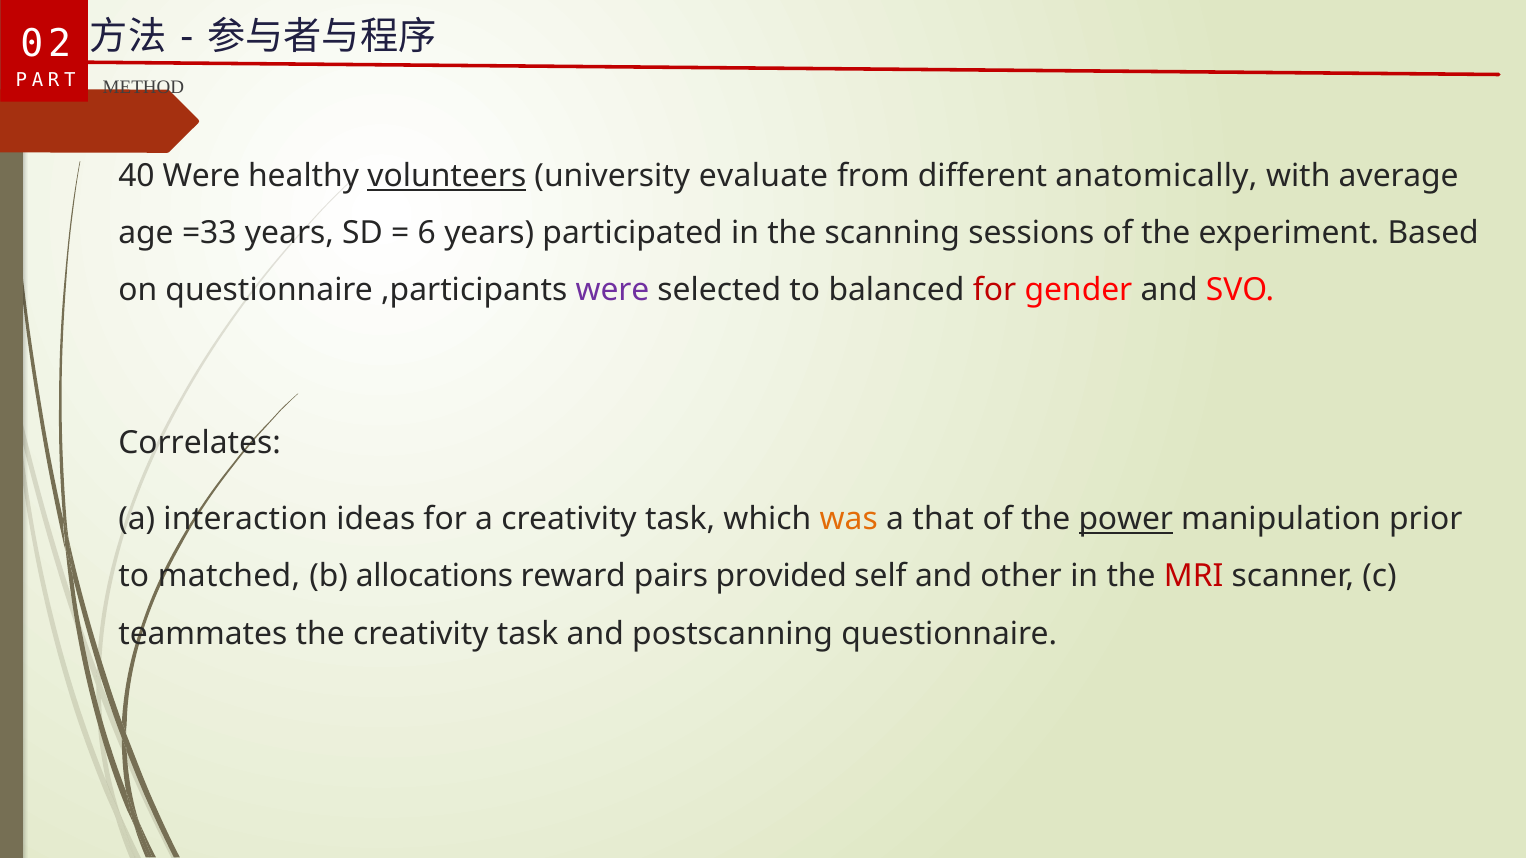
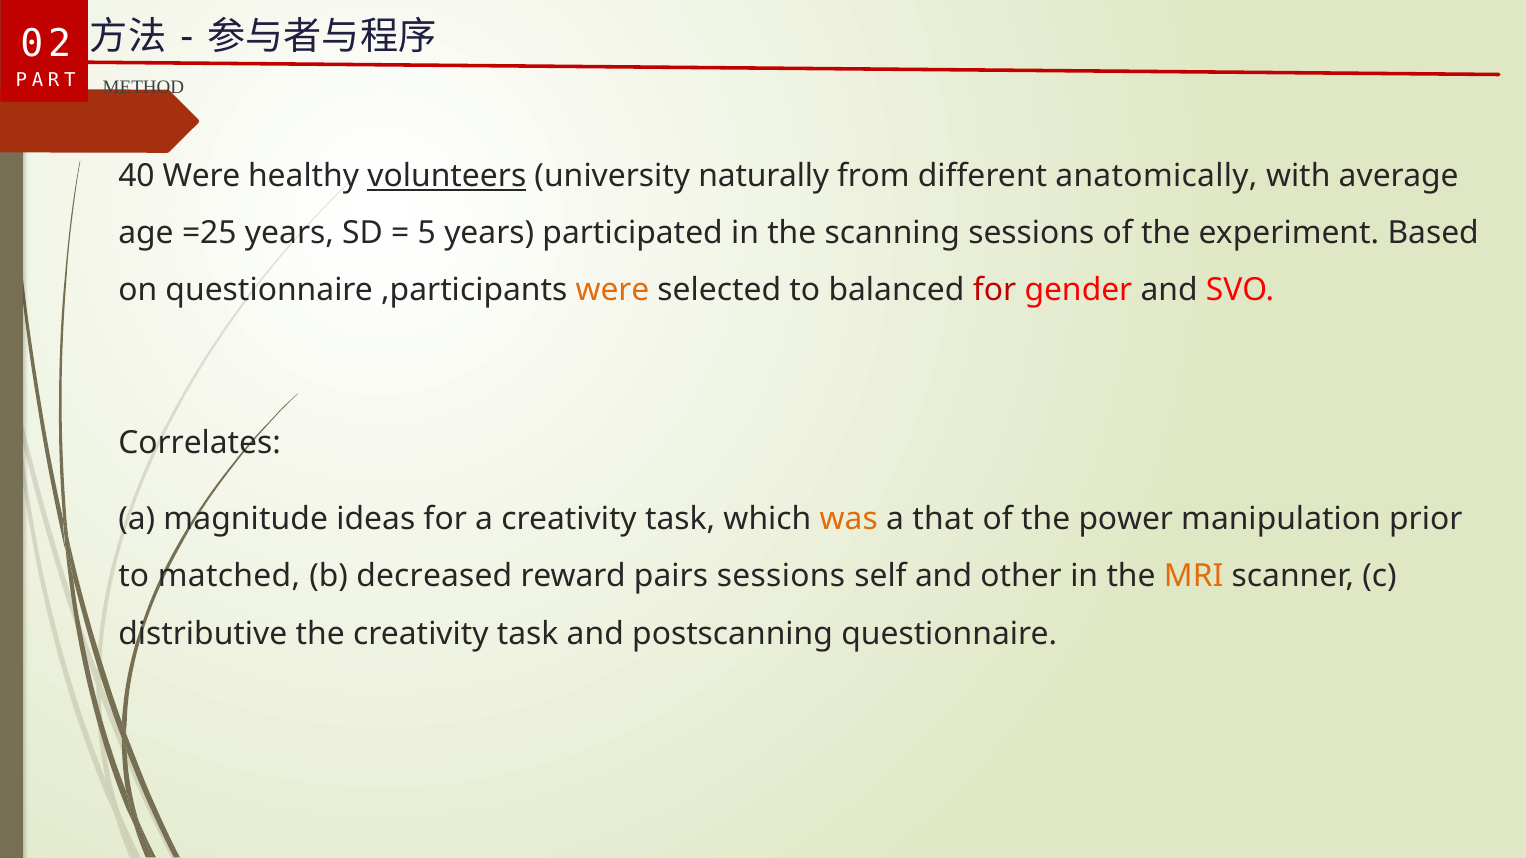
evaluate: evaluate -> naturally (764, 176)
=33: =33 -> =25 (209, 233)
6: 6 -> 5 (427, 233)
were colour: purple -> orange (612, 291)
interaction: interaction -> magnitude (246, 519)
power underline: present -> none (1126, 519)
allocations: allocations -> decreased (434, 577)
pairs provided: provided -> sessions (781, 577)
MRI colour: red -> orange (1194, 577)
teammates: teammates -> distributive (203, 634)
